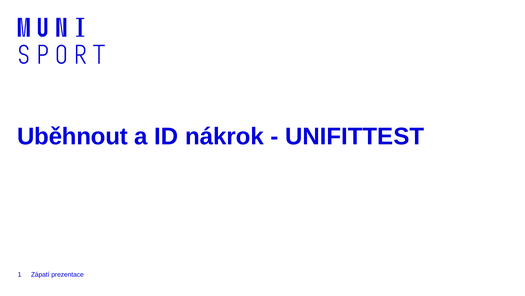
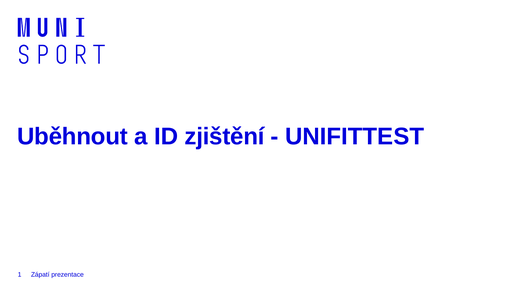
nákrok: nákrok -> zjištění (225, 136)
